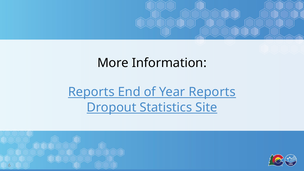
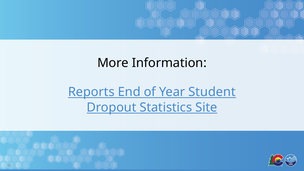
Year Reports: Reports -> Student (212, 92)
